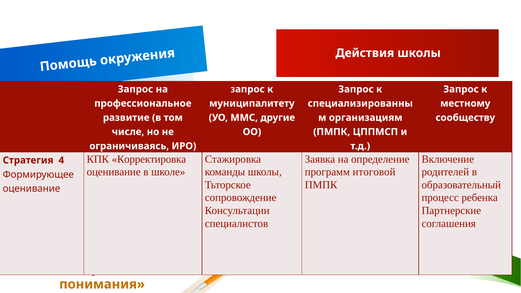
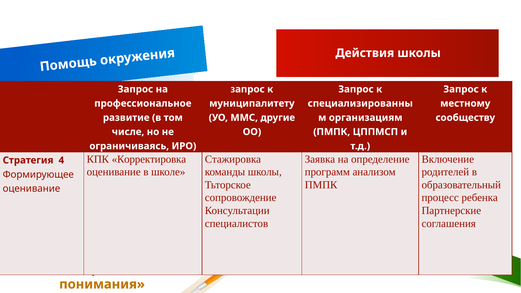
итоговой: итоговой -> анализом (374, 172)
